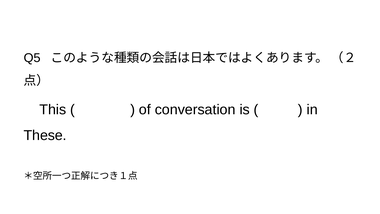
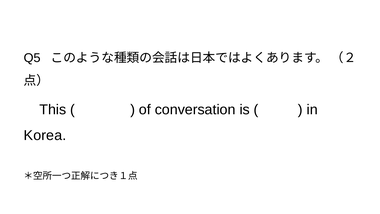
These: These -> Korea (45, 135)
